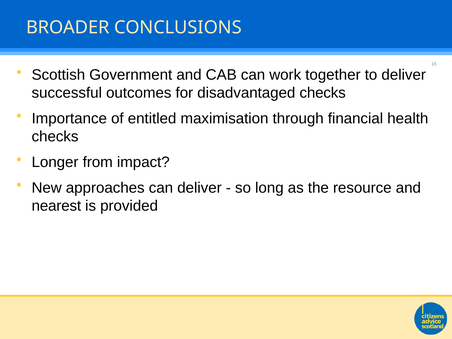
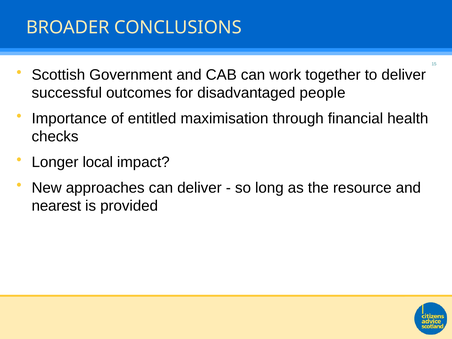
disadvantaged checks: checks -> people (322, 93)
from: from -> local (98, 162)
